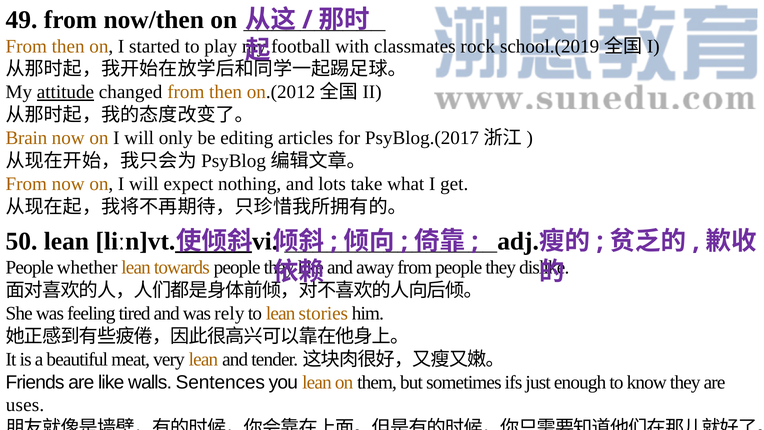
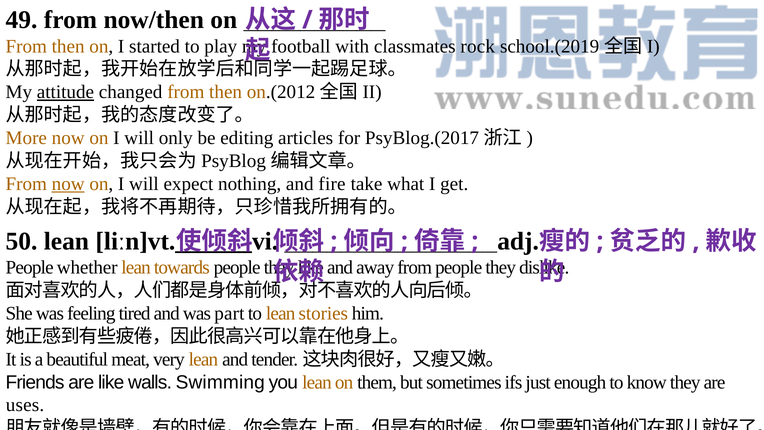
Brain: Brain -> More (26, 138)
now underline: none -> present (68, 184)
lots: lots -> fire (332, 184)
rely: rely -> part (229, 313)
Sentences: Sentences -> Swimming (220, 382)
